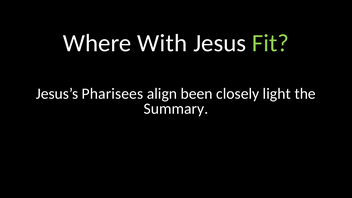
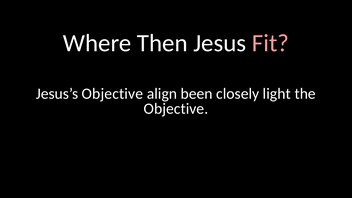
With: With -> Then (162, 43)
Fit colour: light green -> pink (270, 43)
Jesus’s Pharisees: Pharisees -> Objective (112, 94)
Summary: Summary -> Objective (176, 109)
